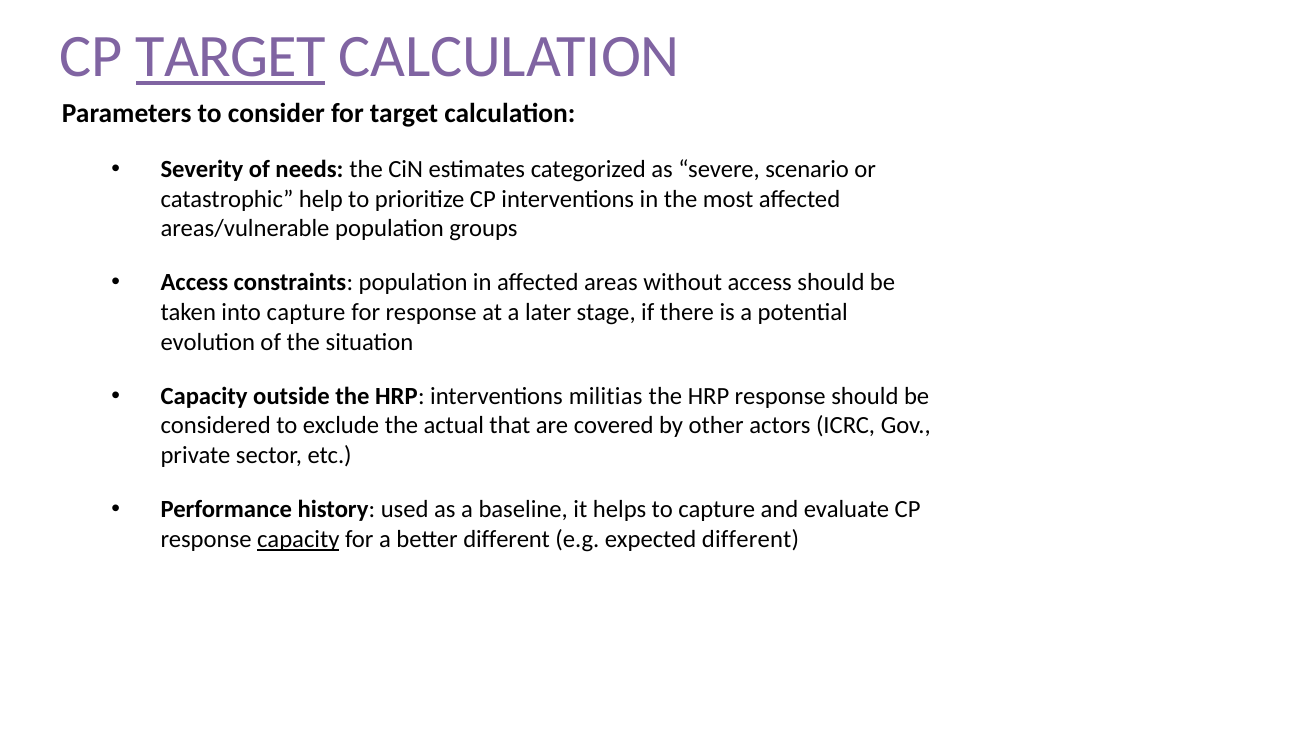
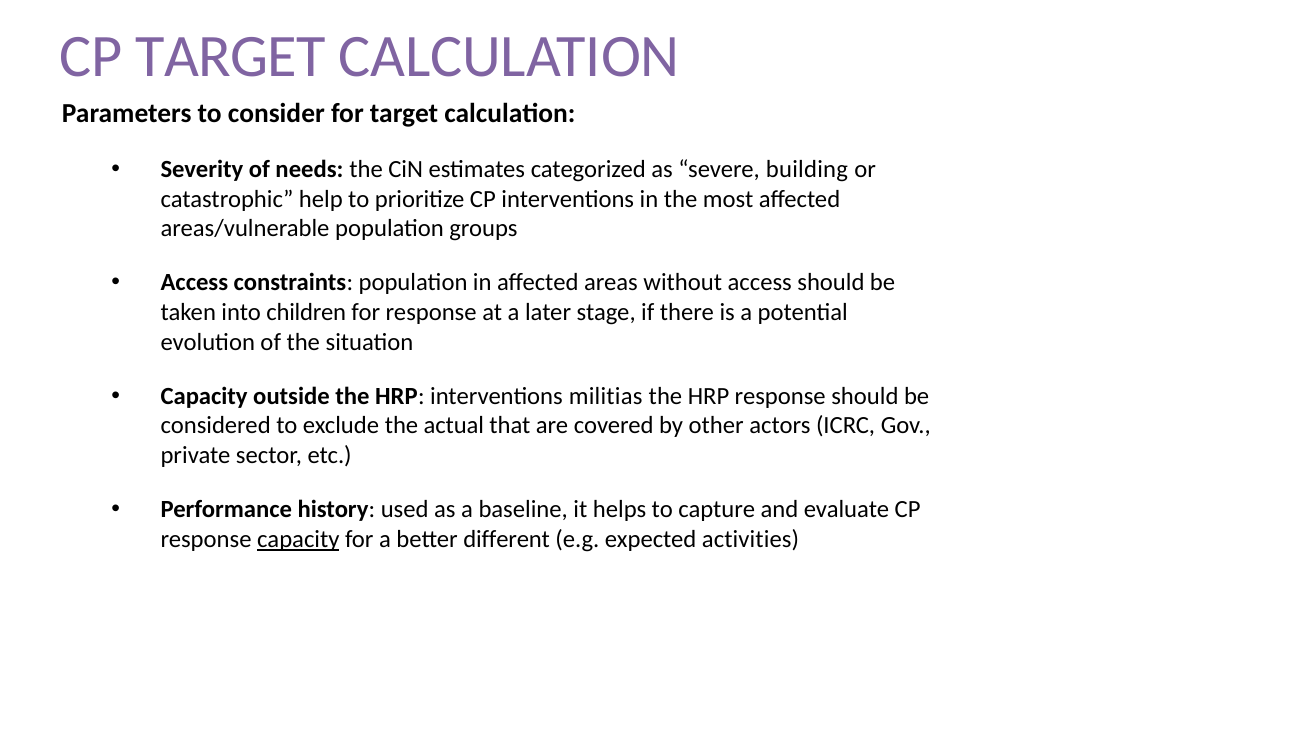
TARGET underline: present -> none (231, 57)
scenario: scenario -> building (807, 169)
into capture: capture -> children (306, 312)
expected different: different -> activities (751, 539)
